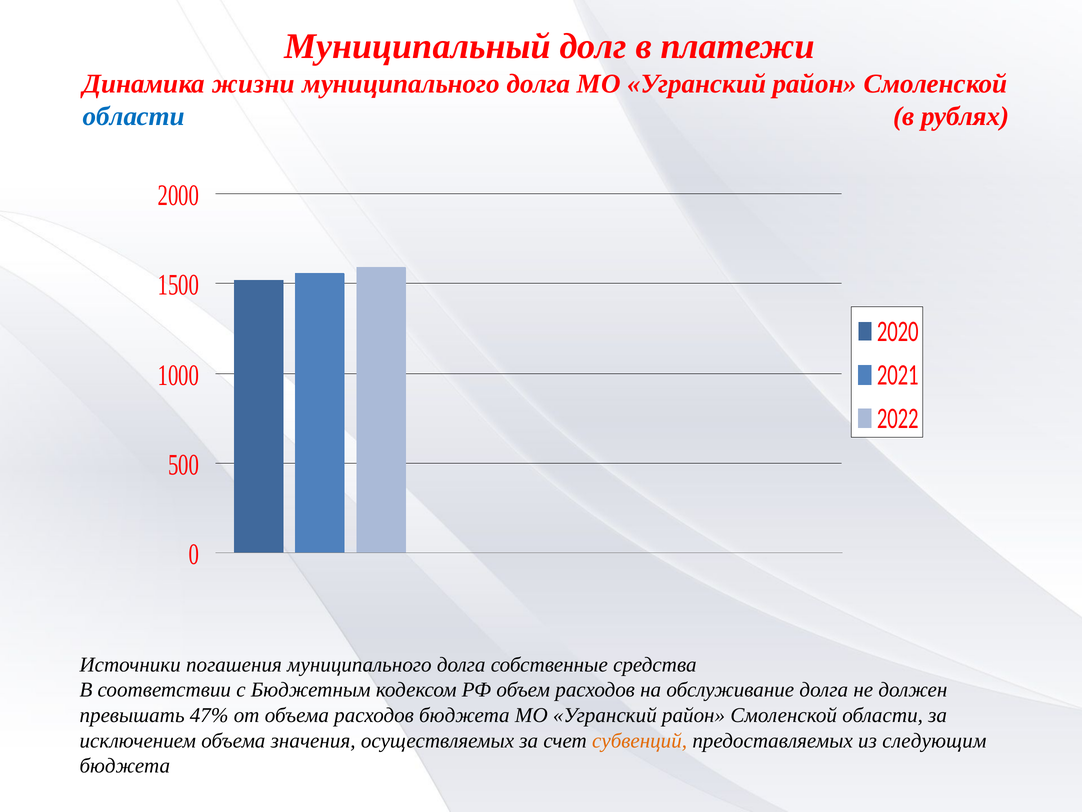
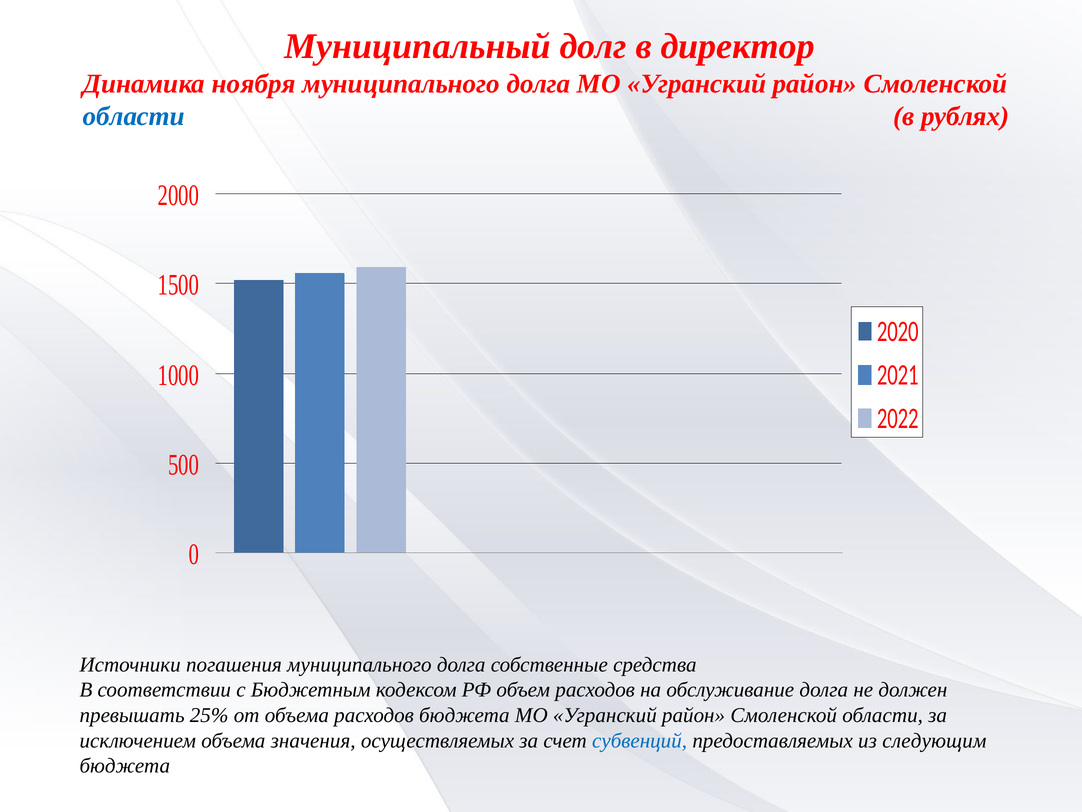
платежи: платежи -> директор (738, 46)
жизни: жизни -> ноября (254, 84)
47%: 47% -> 25% (209, 715)
субвенций colour: orange -> blue (640, 740)
